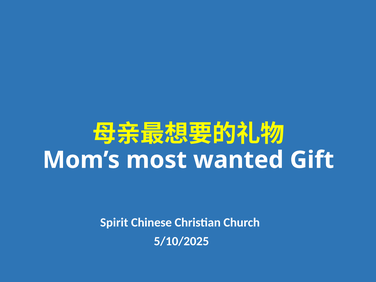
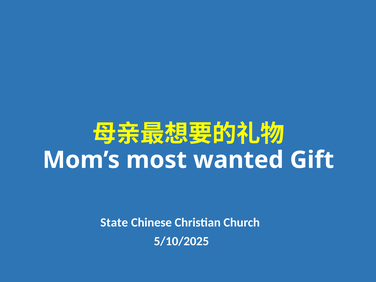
Spirit: Spirit -> State (114, 222)
